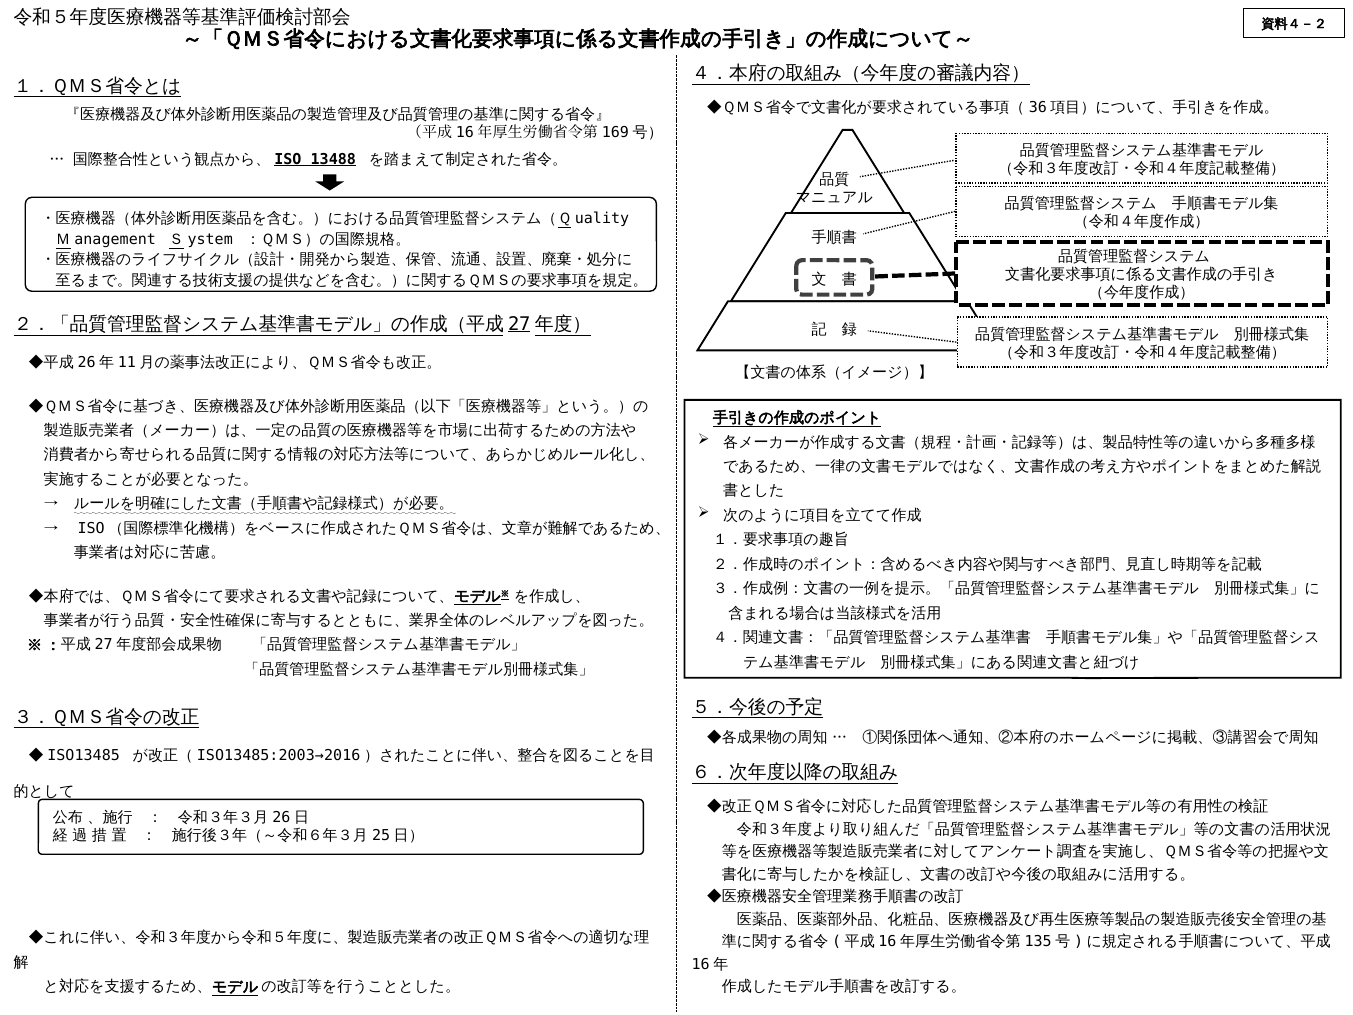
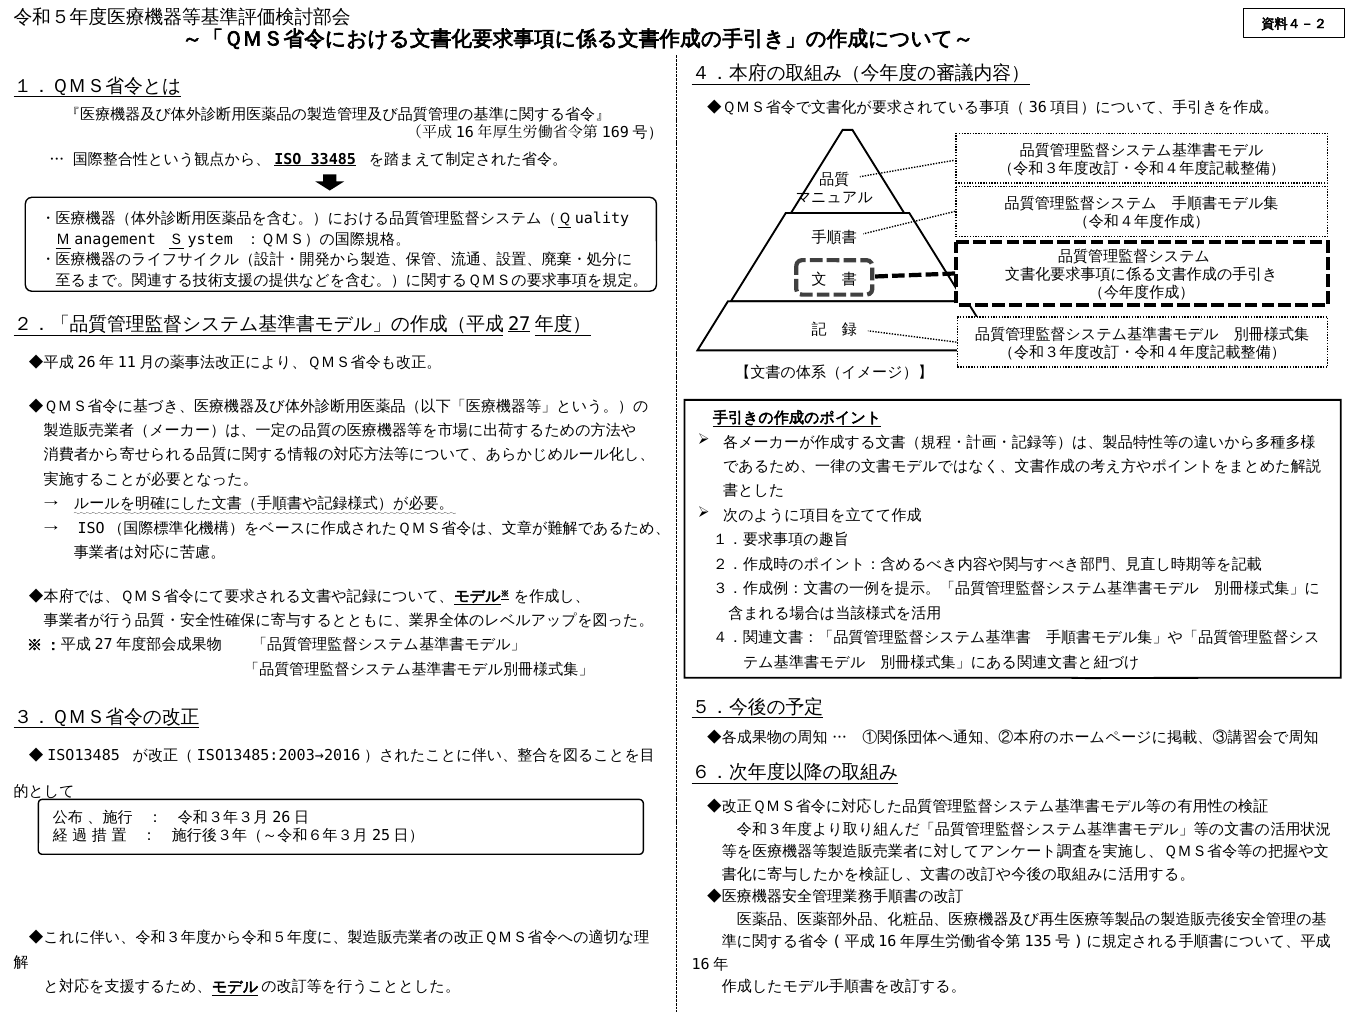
13488: 13488 -> 33485 (333, 160)
